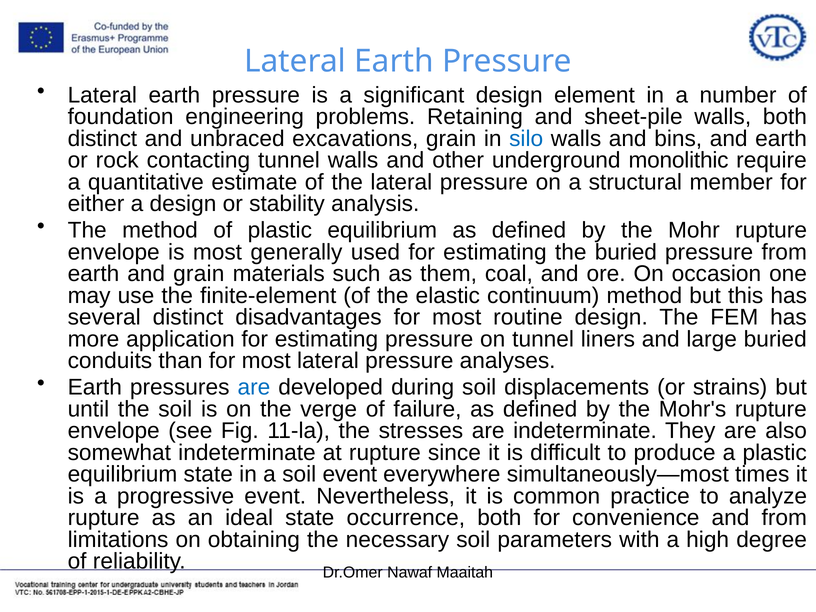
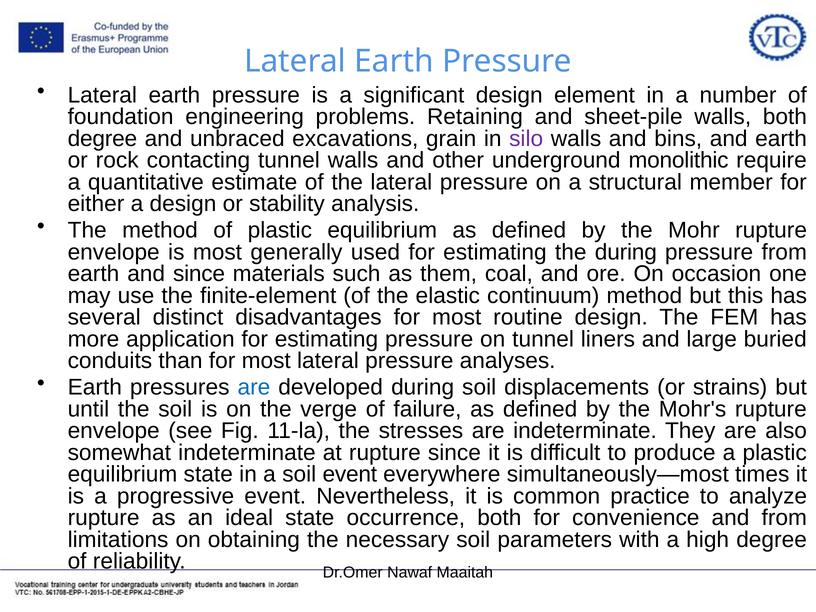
distinct: distinct -> degree (102, 139)
silo colour: blue -> purple (526, 139)
the buried: buried -> during (626, 252)
and grain: grain -> since (199, 274)
